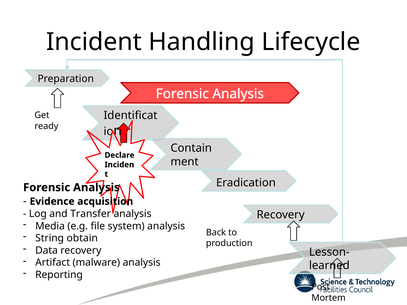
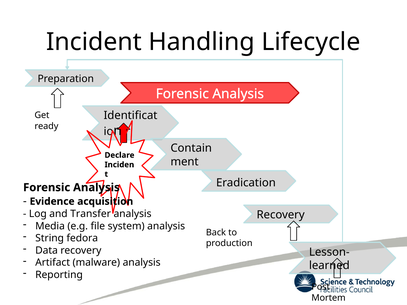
obtain: obtain -> fedora (82, 238)
